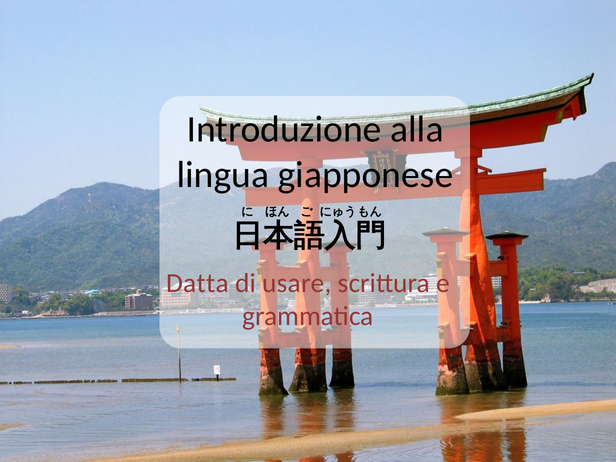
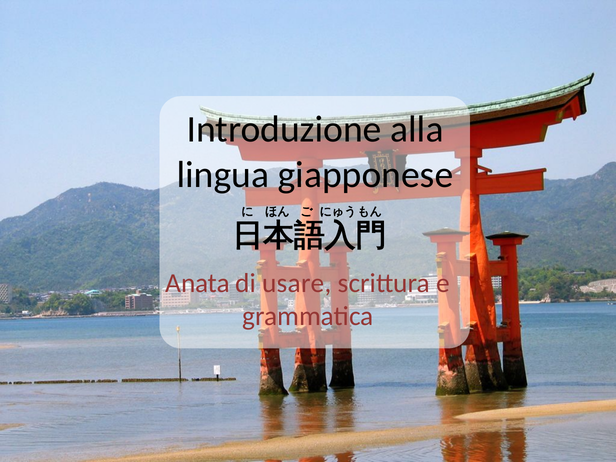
Datta: Datta -> Anata (198, 283)
